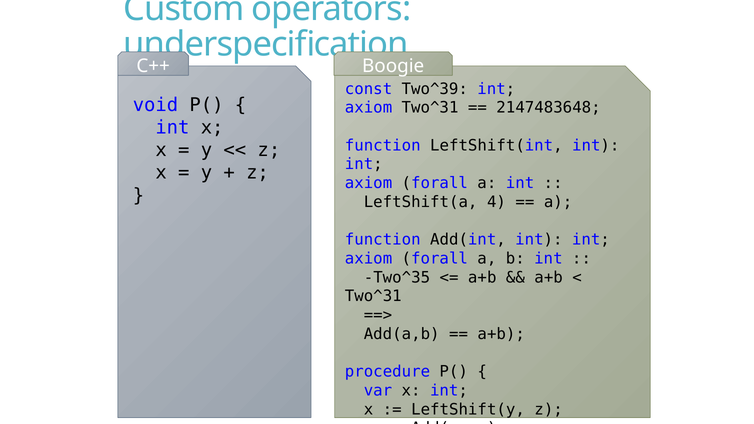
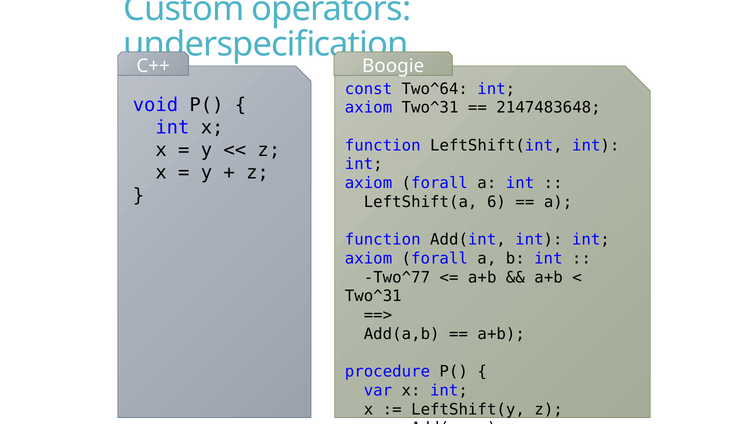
Two^39: Two^39 -> Two^64 (435, 89)
4: 4 -> 6 (496, 202)
Two^35: Two^35 -> Two^77 (397, 277)
